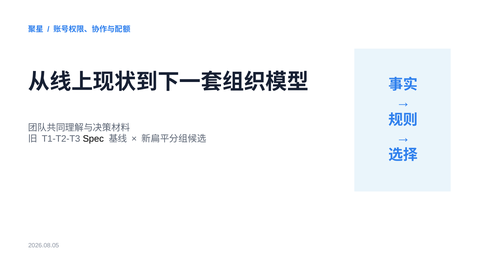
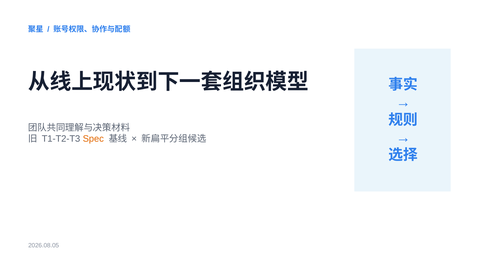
Spec colour: black -> orange (93, 139)
